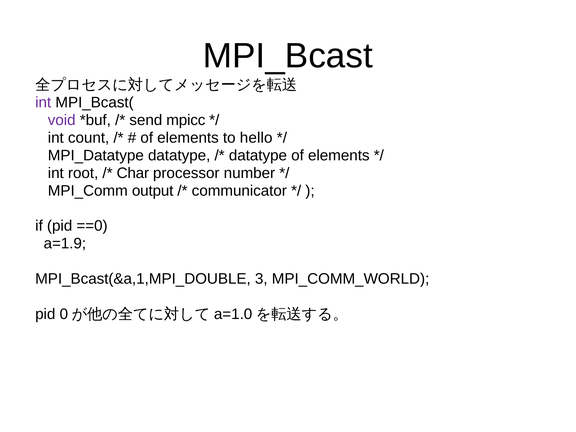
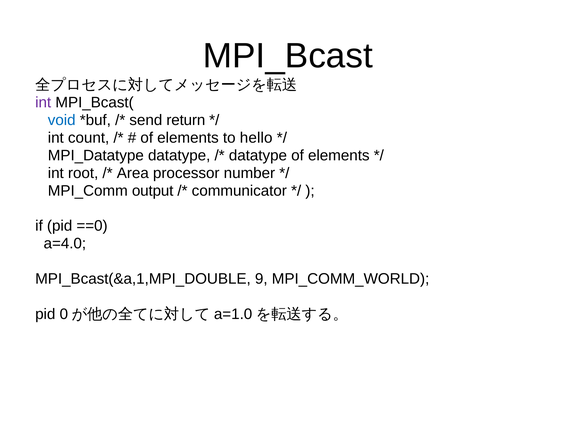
void colour: purple -> blue (62, 120)
mpicc: mpicc -> return (186, 120)
Char: Char -> Area (133, 173)
a=1.9: a=1.9 -> a=4.0 (65, 244)
3: 3 -> 9 (261, 279)
